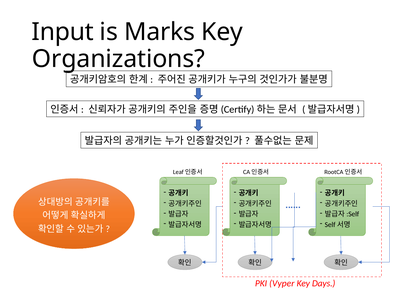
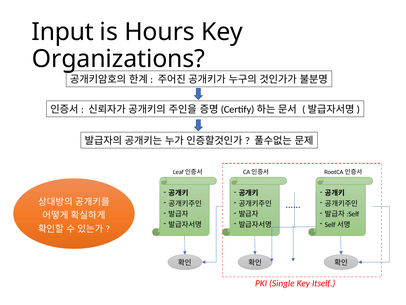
Marks: Marks -> Hours (160, 32)
Vyper: Vyper -> Single (282, 283)
Days: Days -> Itself (324, 283)
